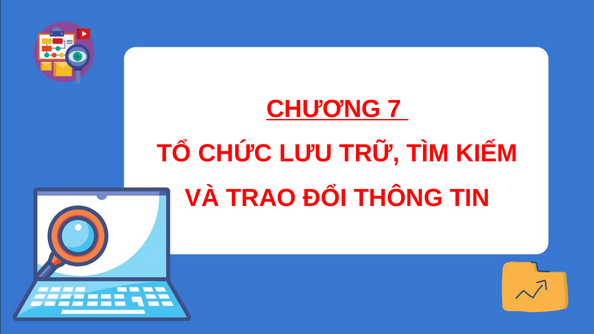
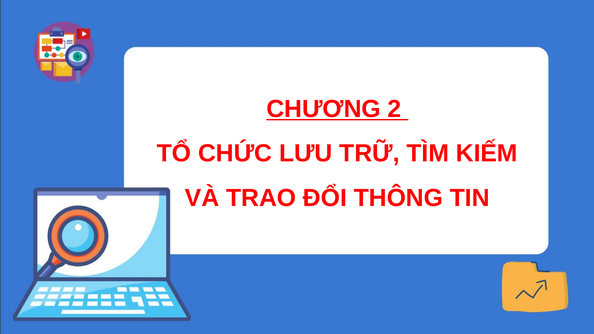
7: 7 -> 2 (395, 109)
